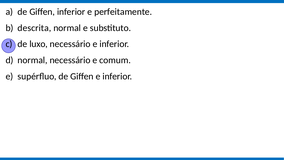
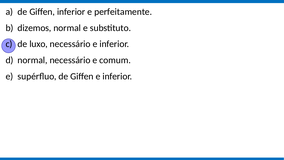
descrita: descrita -> dizemos (34, 28)
